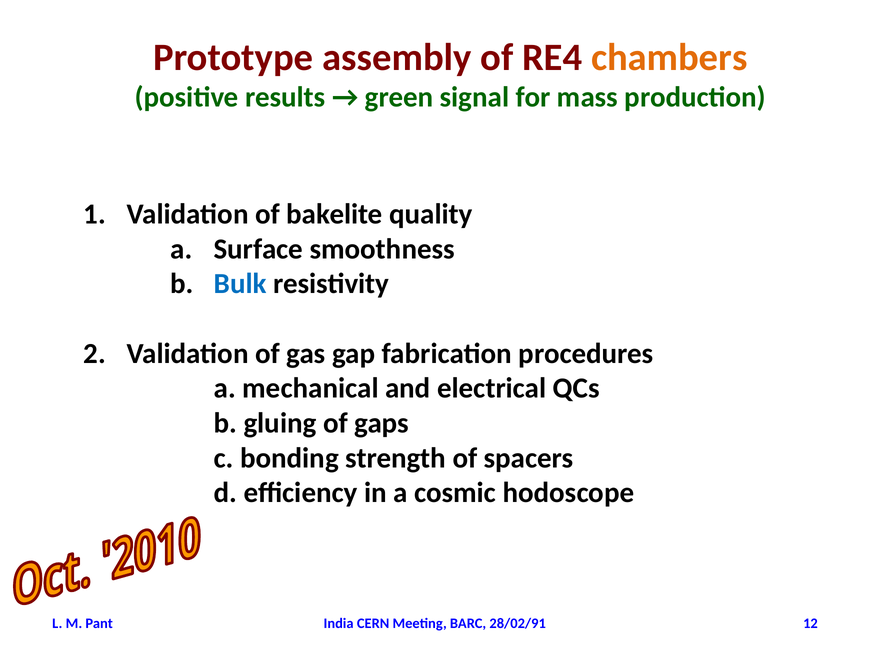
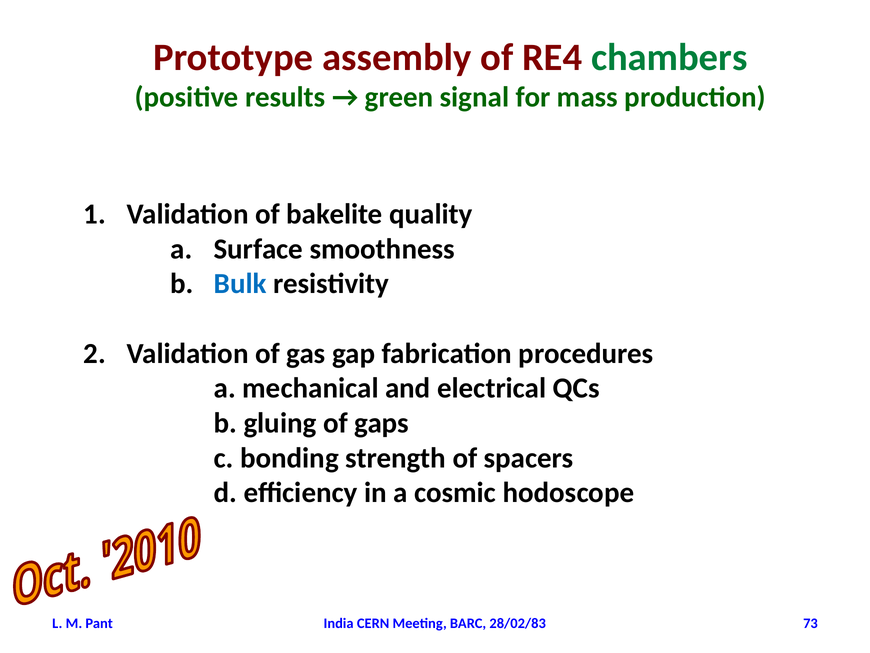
chambers colour: orange -> green (669, 57)
28/02/91: 28/02/91 -> 28/02/83 (518, 623)
12: 12 -> 73 (810, 623)
